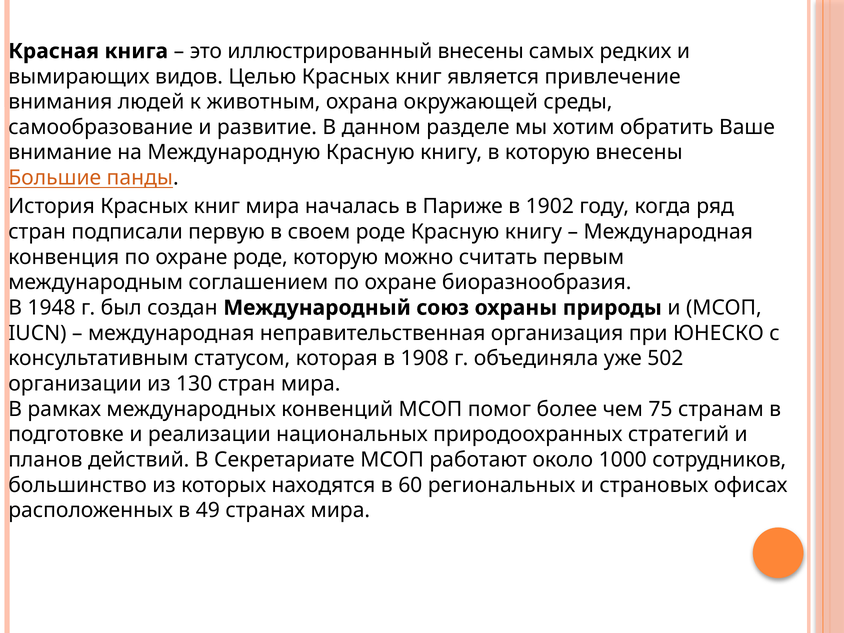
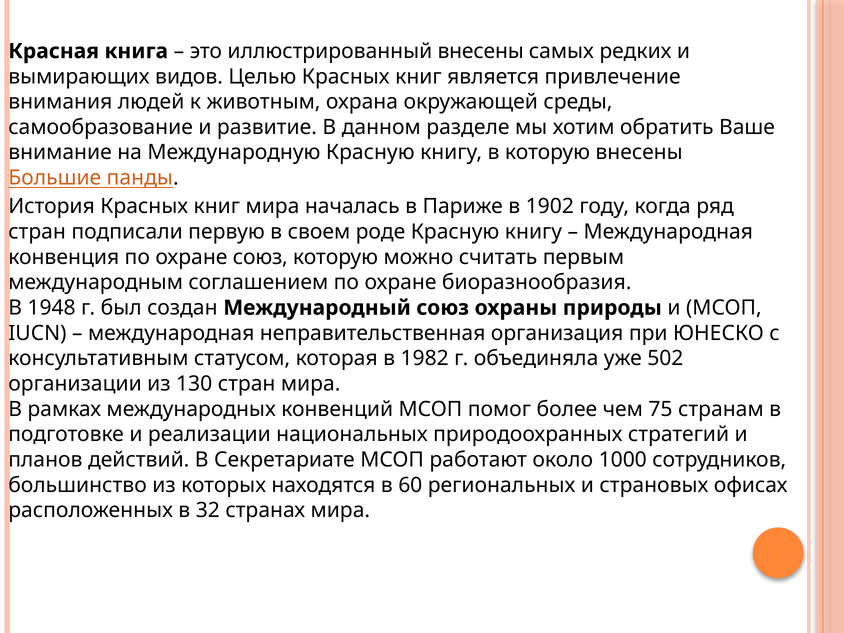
охране роде: роде -> союз (260, 257)
1908: 1908 -> 1982 (425, 358)
49: 49 -> 32 (208, 510)
